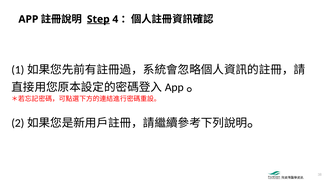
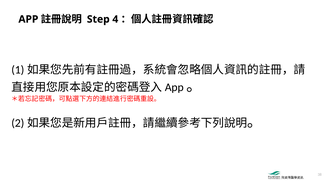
Step underline: present -> none (98, 19)
